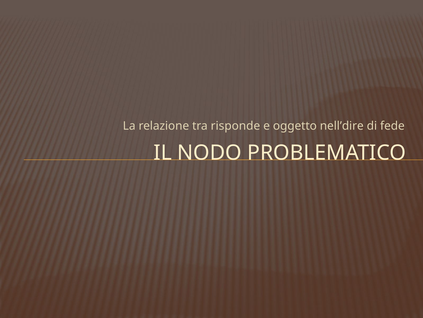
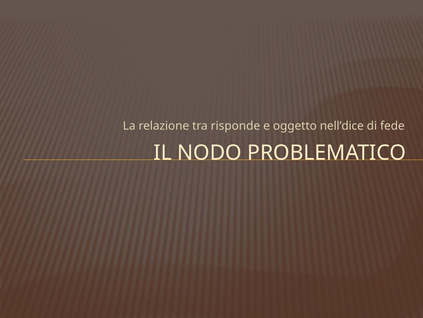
nell’dire: nell’dire -> nell’dice (342, 126)
